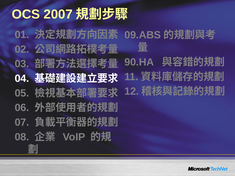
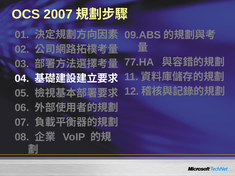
90.HA: 90.HA -> 77.HA (139, 62)
